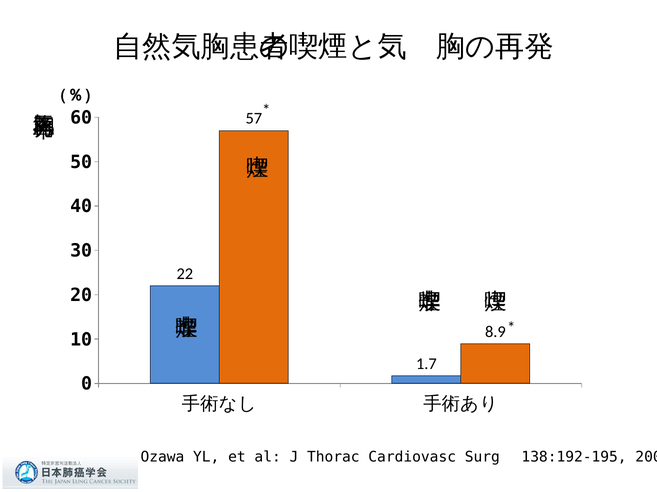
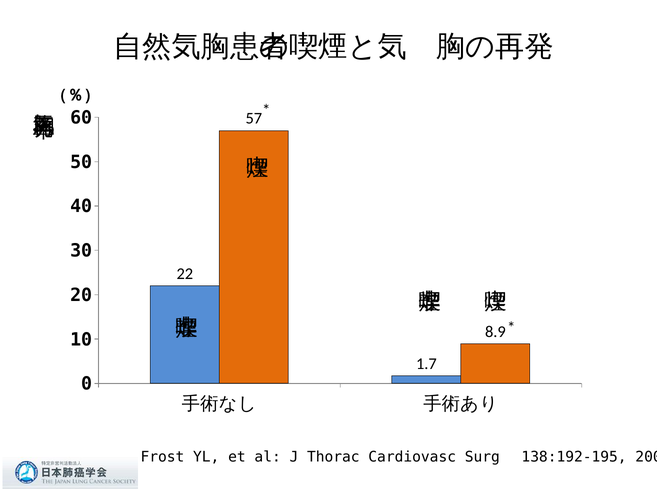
Ozawa: Ozawa -> Frost (162, 458)
